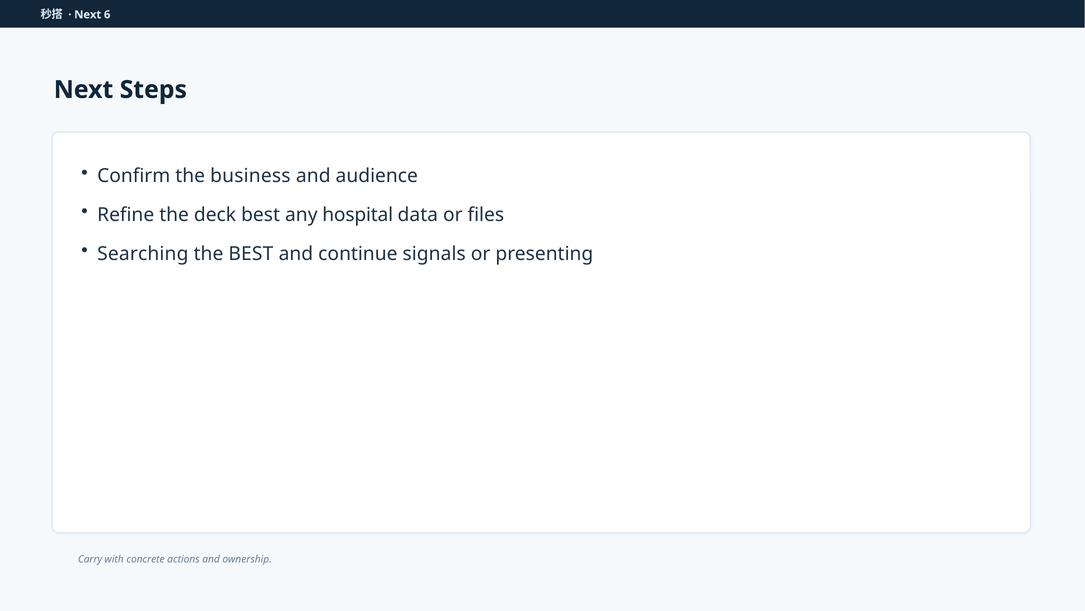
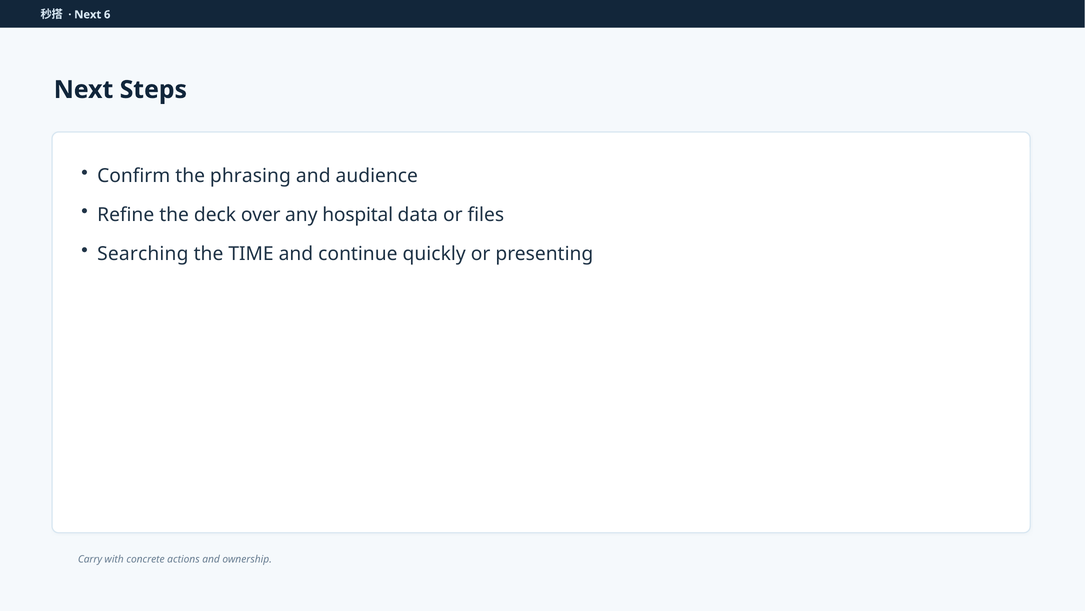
business: business -> phrasing (250, 176)
deck best: best -> over (261, 214)
the BEST: BEST -> TIME (251, 253)
signals: signals -> quickly (434, 253)
